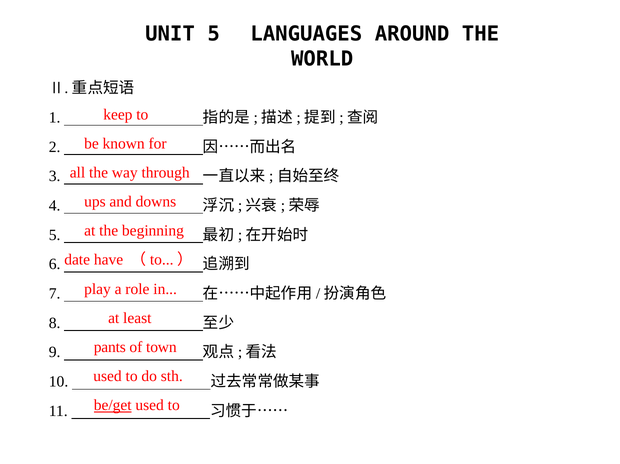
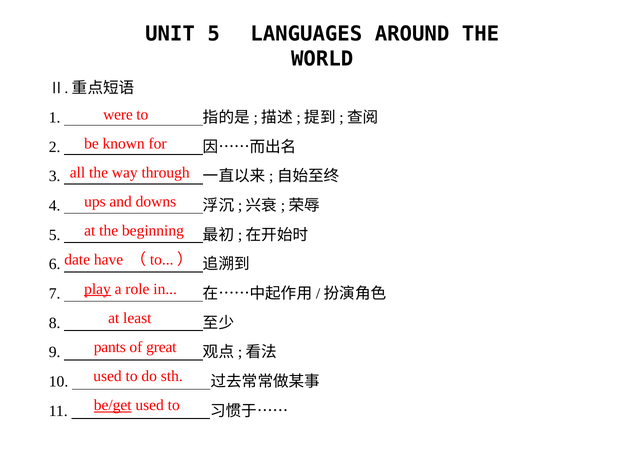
keep: keep -> were (118, 114)
play underline: none -> present (98, 289)
town: town -> great (161, 347)
